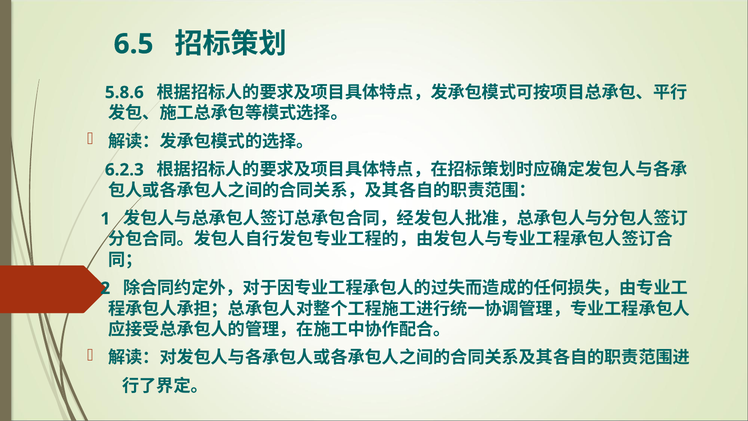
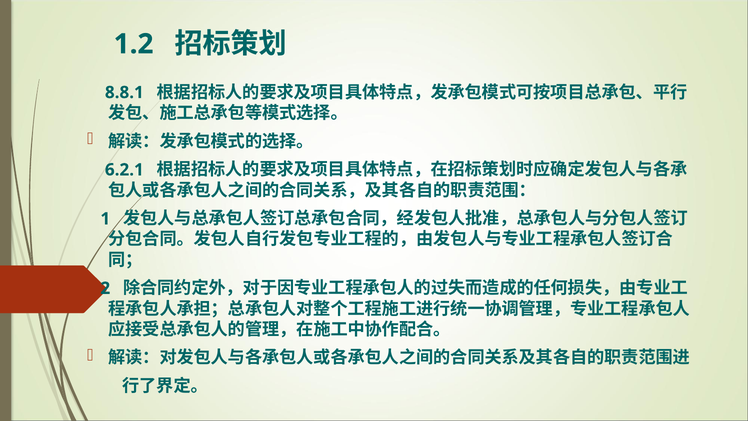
6.5: 6.5 -> 1.2 (134, 44)
5.8.6: 5.8.6 -> 8.8.1 (124, 92)
6.2.3: 6.2.3 -> 6.2.1 (124, 170)
